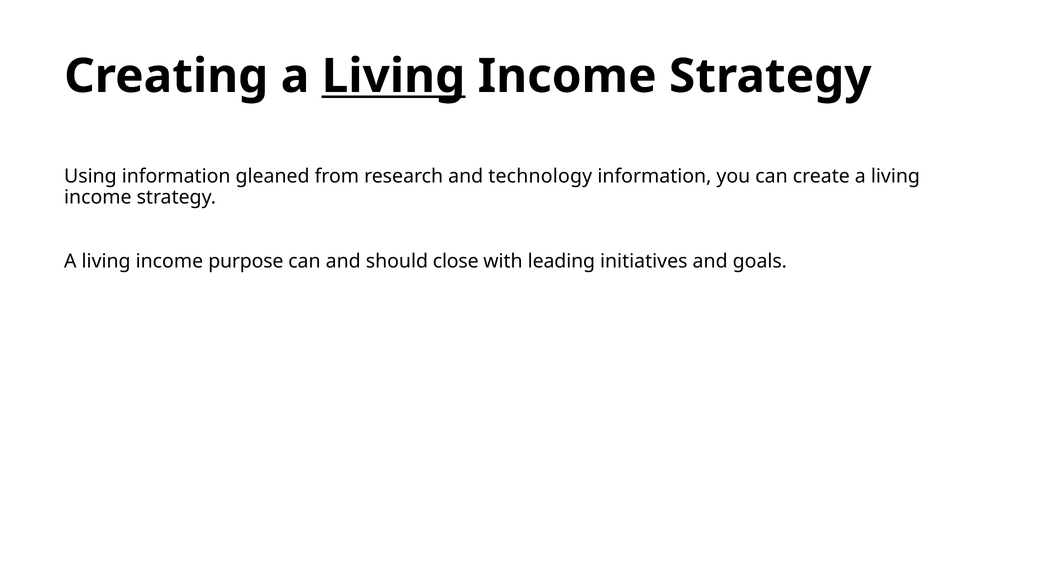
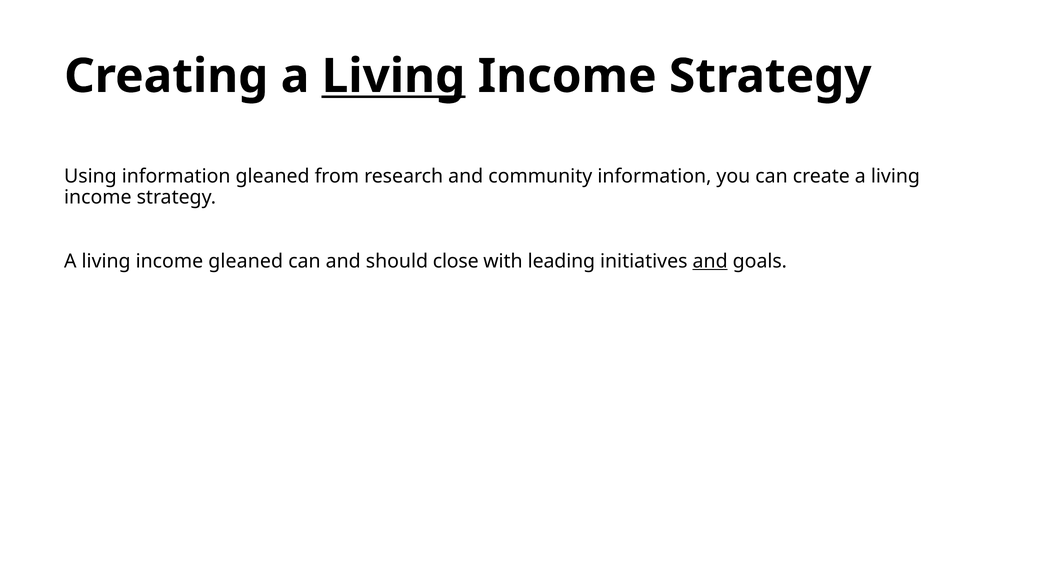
technology: technology -> community (540, 176)
income purpose: purpose -> gleaned (246, 261)
and underline: none -> present (710, 261)
